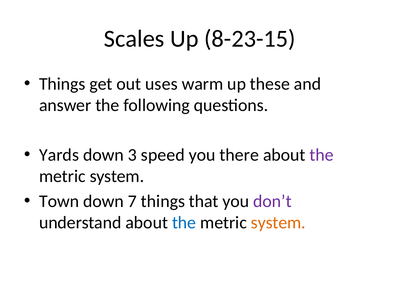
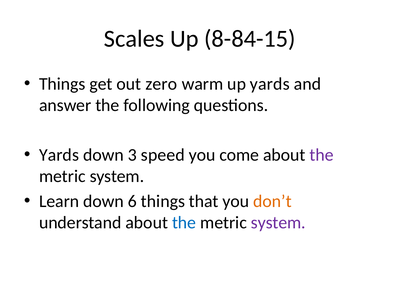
8-23-15: 8-23-15 -> 8-84-15 (250, 39)
uses: uses -> zero (161, 84)
up these: these -> yards (270, 84)
there: there -> come (239, 155)
Town: Town -> Learn (59, 201)
7: 7 -> 6 (132, 201)
don’t colour: purple -> orange (272, 201)
system colour: orange -> purple (278, 223)
